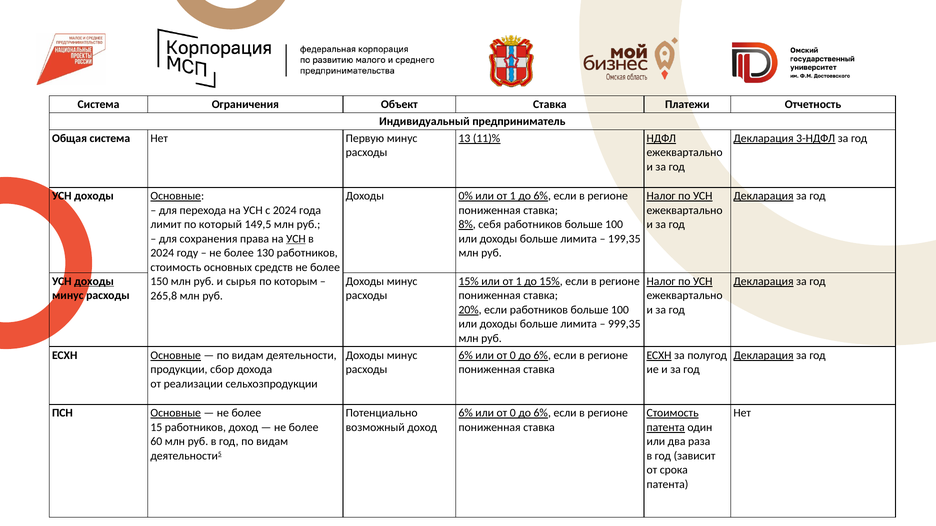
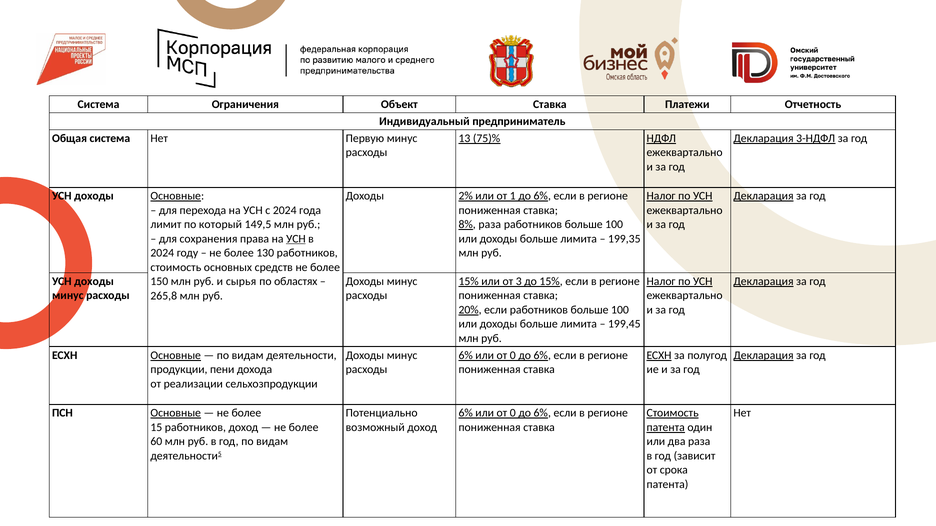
11)%: 11)% -> 75)% (487, 138)
0%: 0% -> 2% (466, 196)
8% себя: себя -> раза (490, 225)
доходы underline: present -> none (94, 282)
15% или от 1: 1 -> 3 (519, 282)
которым: которым -> областях (296, 282)
999,35: 999,35 -> 199,45 (624, 324)
сбор: сбор -> пени (222, 370)
